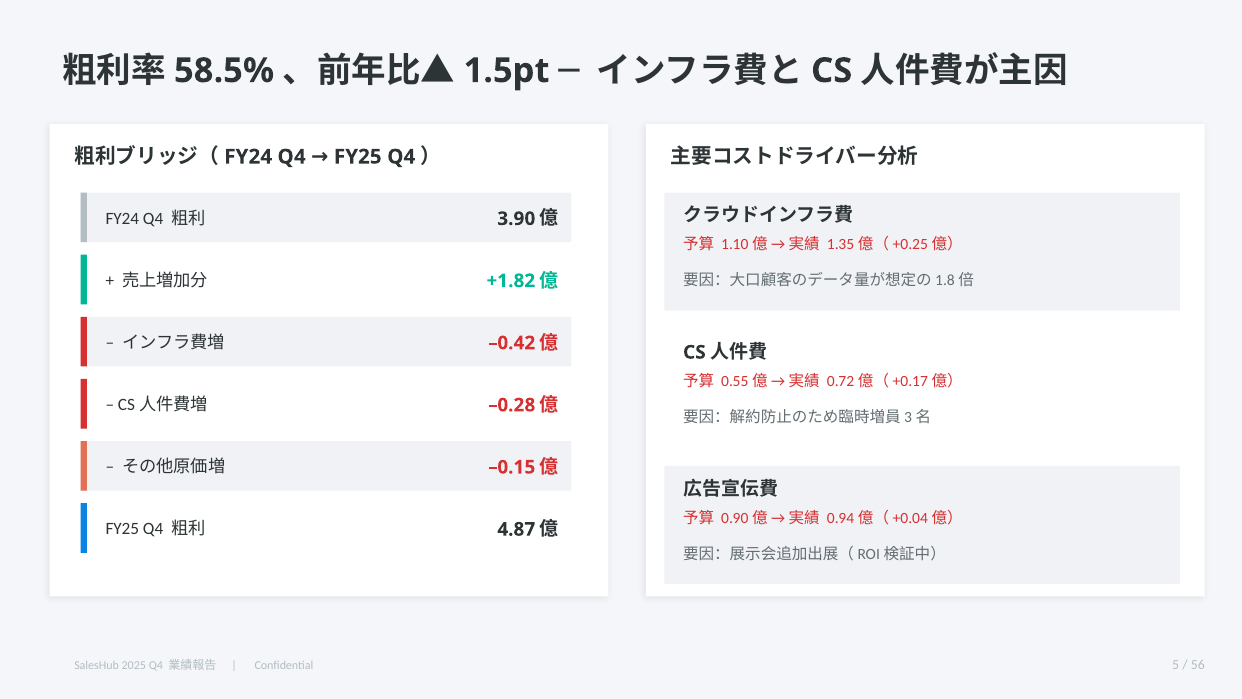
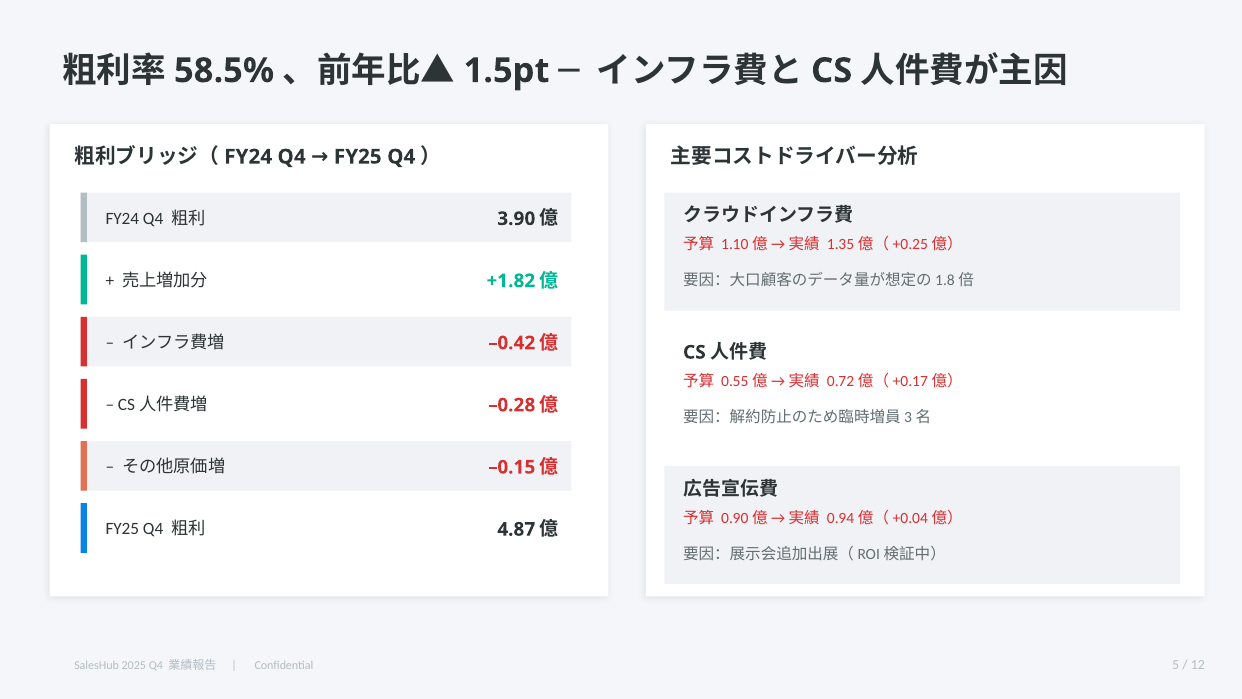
56: 56 -> 12 (1198, 665)
